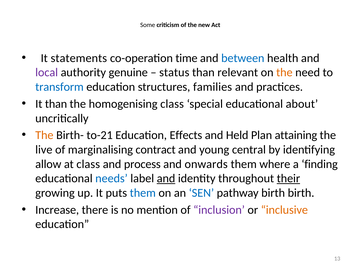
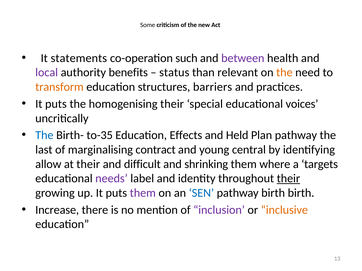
time: time -> such (186, 58)
between colour: blue -> purple (243, 58)
genuine: genuine -> benefits (128, 73)
transform colour: blue -> orange (59, 87)
families: families -> barriers (213, 87)
than: than -> puts (56, 104)
homogenising class: class -> their (172, 104)
about: about -> voices (302, 104)
The colour: orange -> blue (44, 135)
to-21: to-21 -> to-35 (100, 135)
Plan attaining: attaining -> pathway (296, 135)
live: live -> last (44, 150)
at class: class -> their (88, 164)
process: process -> difficult (142, 164)
onwards: onwards -> shrinking (206, 164)
finding: finding -> targets (320, 164)
needs colour: blue -> purple (111, 179)
and underline: present -> none (166, 179)
them colour: blue -> purple (143, 193)
